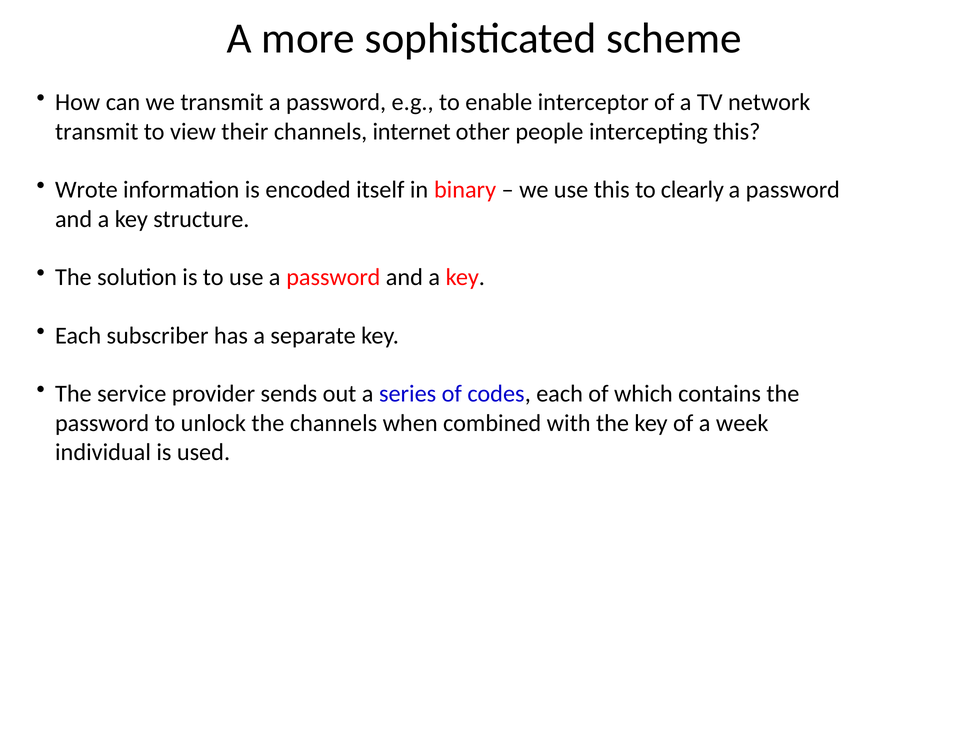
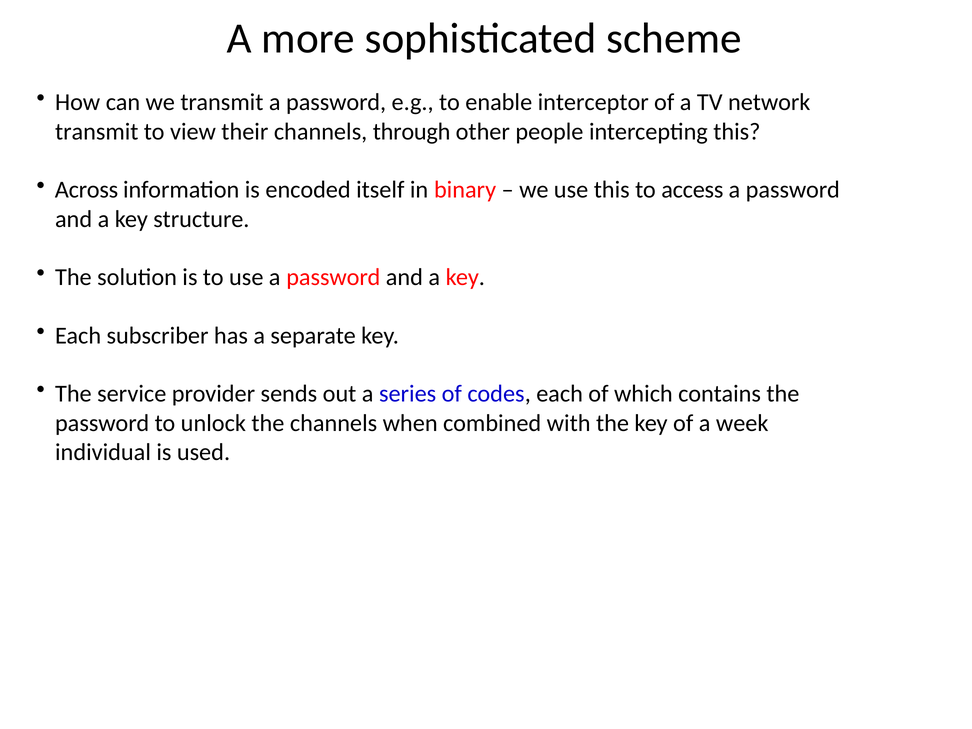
internet: internet -> through (412, 132)
Wrote: Wrote -> Across (87, 190)
clearly: clearly -> access (692, 190)
